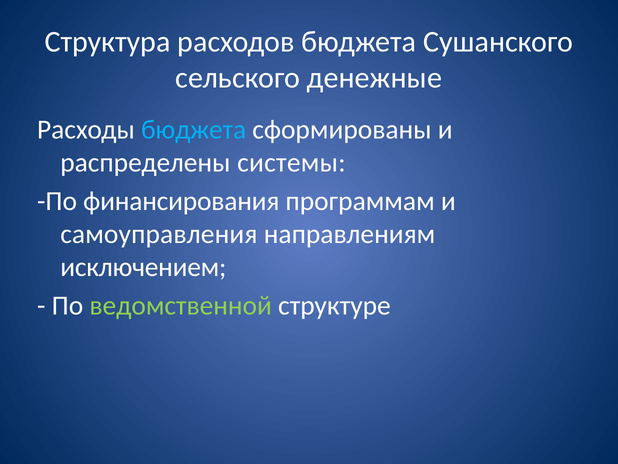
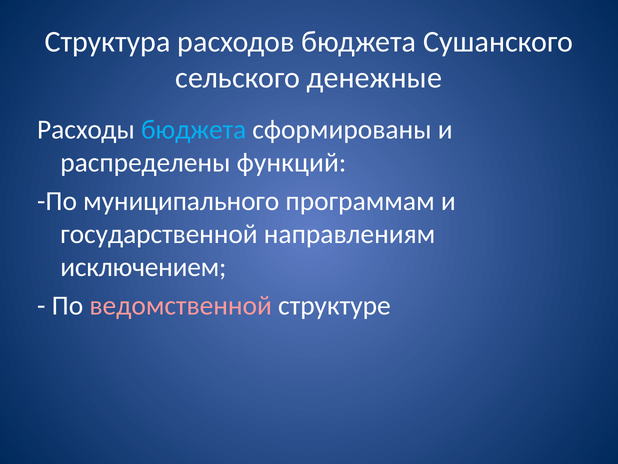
системы: системы -> функций (291, 163)
финансирования: финансирования -> муниципального (181, 201)
самоуправления: самоуправления -> государственной (159, 234)
ведомственной colour: light green -> pink (181, 305)
